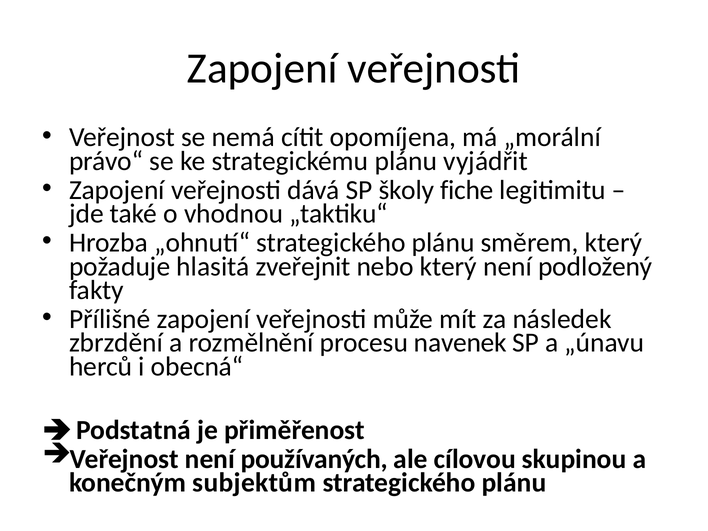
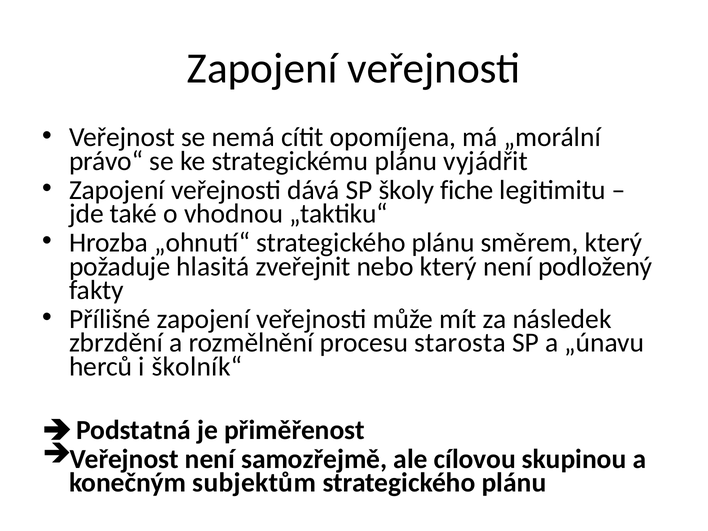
navenek: navenek -> starosta (460, 343)
obecná“: obecná“ -> školník“ (197, 367)
používaných: používaných -> samozřejmě (314, 459)
